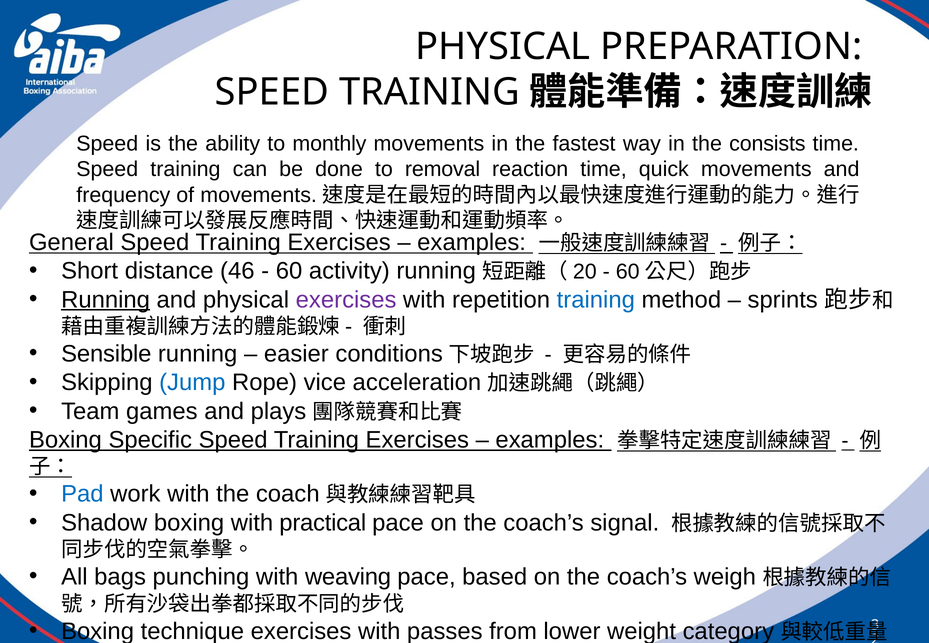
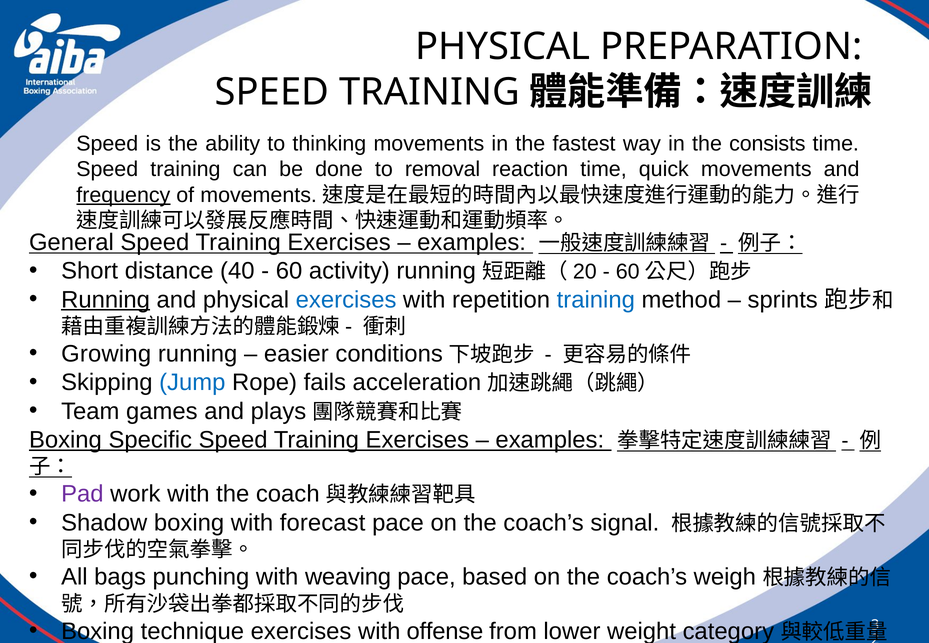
monthly: monthly -> thinking (329, 144)
frequency underline: none -> present (123, 195)
46: 46 -> 40 (237, 271)
exercises colour: purple -> blue (346, 300)
Sensible: Sensible -> Growing (106, 354)
vice: vice -> fails (325, 383)
Pad colour: blue -> purple (82, 494)
practical: practical -> forecast (323, 523)
passes: passes -> offense (445, 631)
